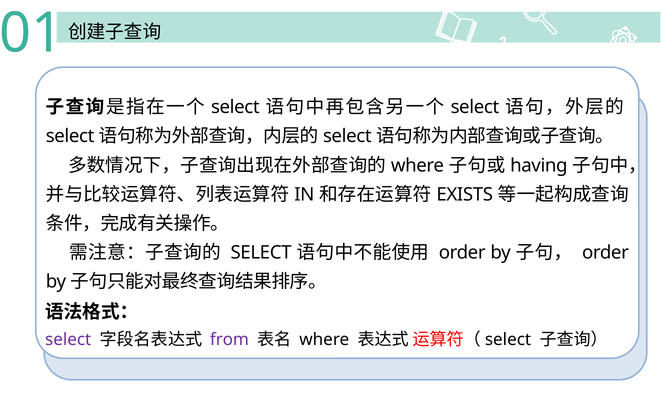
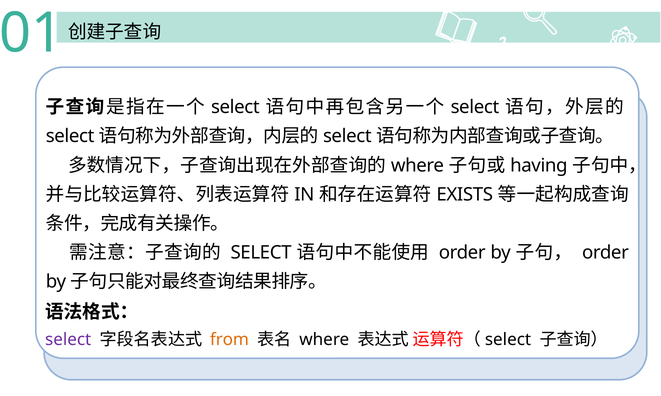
from colour: purple -> orange (229, 340)
